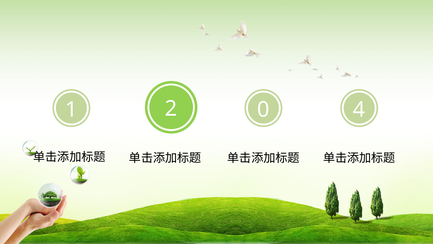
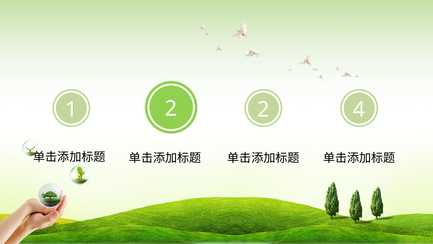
1 0: 0 -> 2 (263, 109)
